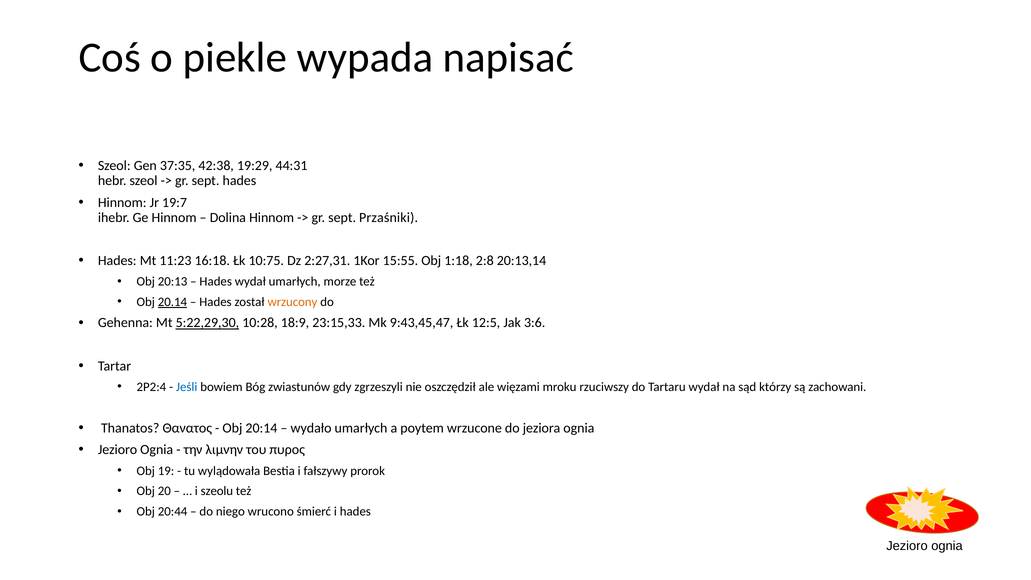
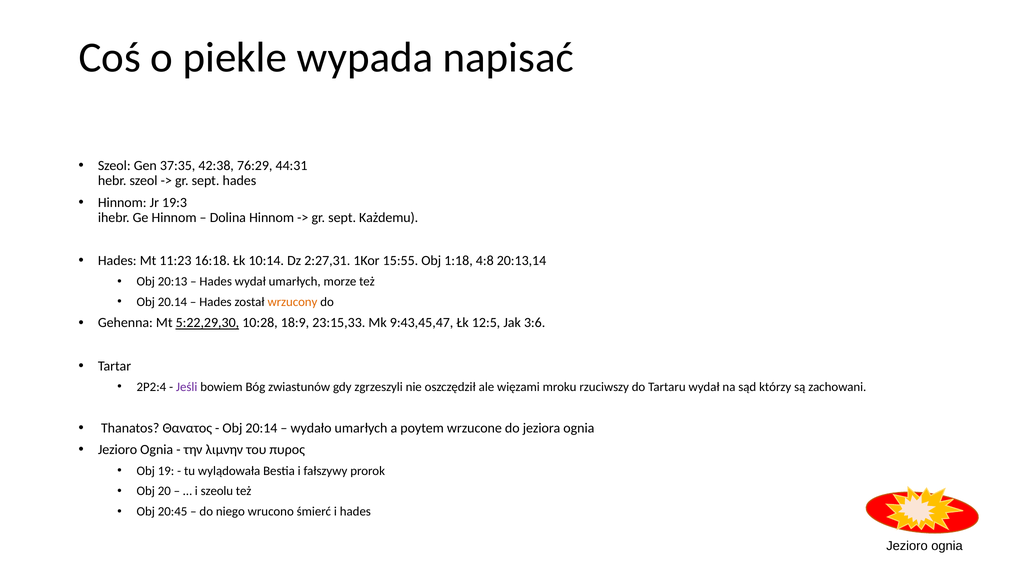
19:29: 19:29 -> 76:29 (255, 166)
19:7: 19:7 -> 19:3 (175, 202)
Przaśniki: Przaśniki -> Każdemu (389, 217)
10:75: 10:75 -> 10:14 (266, 261)
2:8: 2:8 -> 4:8 (485, 261)
20.14 underline: present -> none (172, 302)
Jeśli colour: blue -> purple (187, 387)
20:44: 20:44 -> 20:45 (173, 511)
